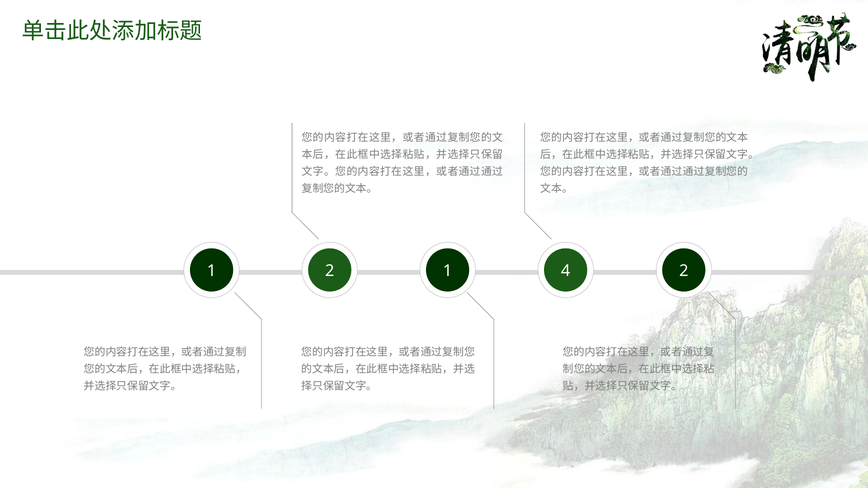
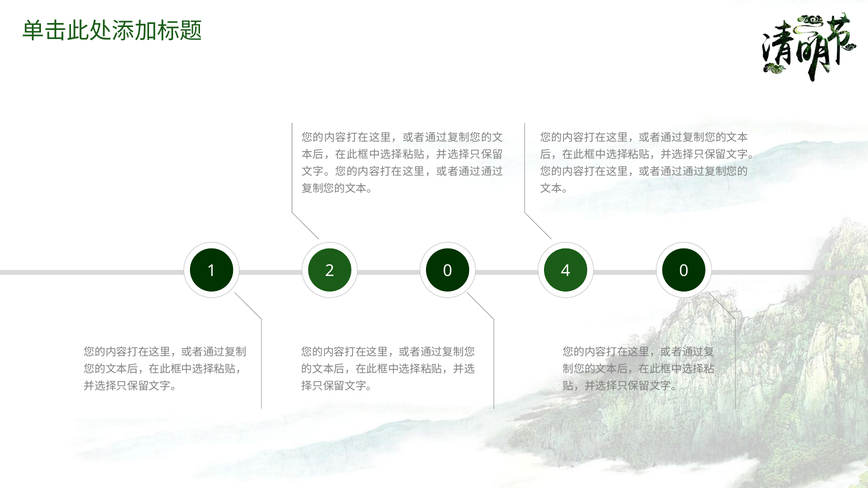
2 1: 1 -> 0 (448, 271)
4 2: 2 -> 0 (684, 271)
